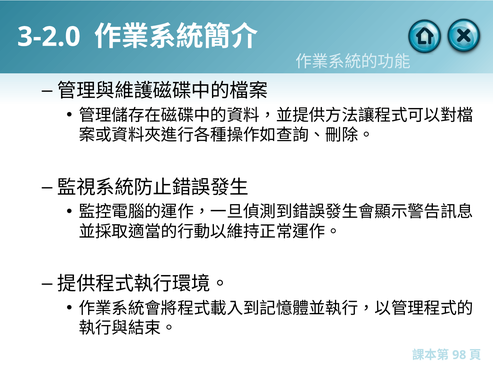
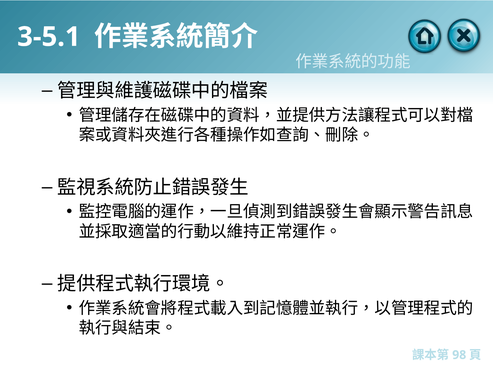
3-2.0: 3-2.0 -> 3-5.1 (49, 37)
